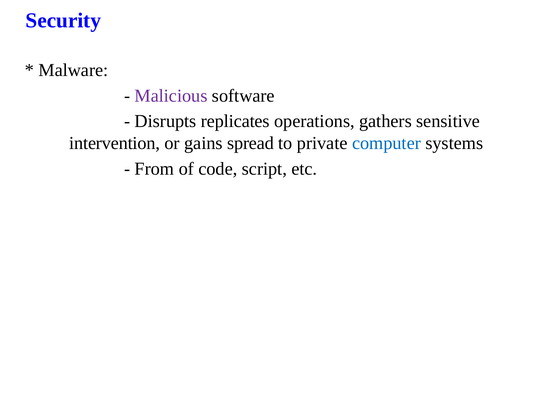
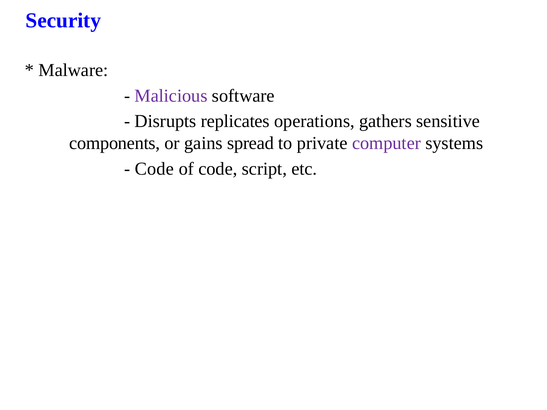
intervention: intervention -> components (115, 143)
computer colour: blue -> purple (386, 143)
From: From -> Code (154, 169)
